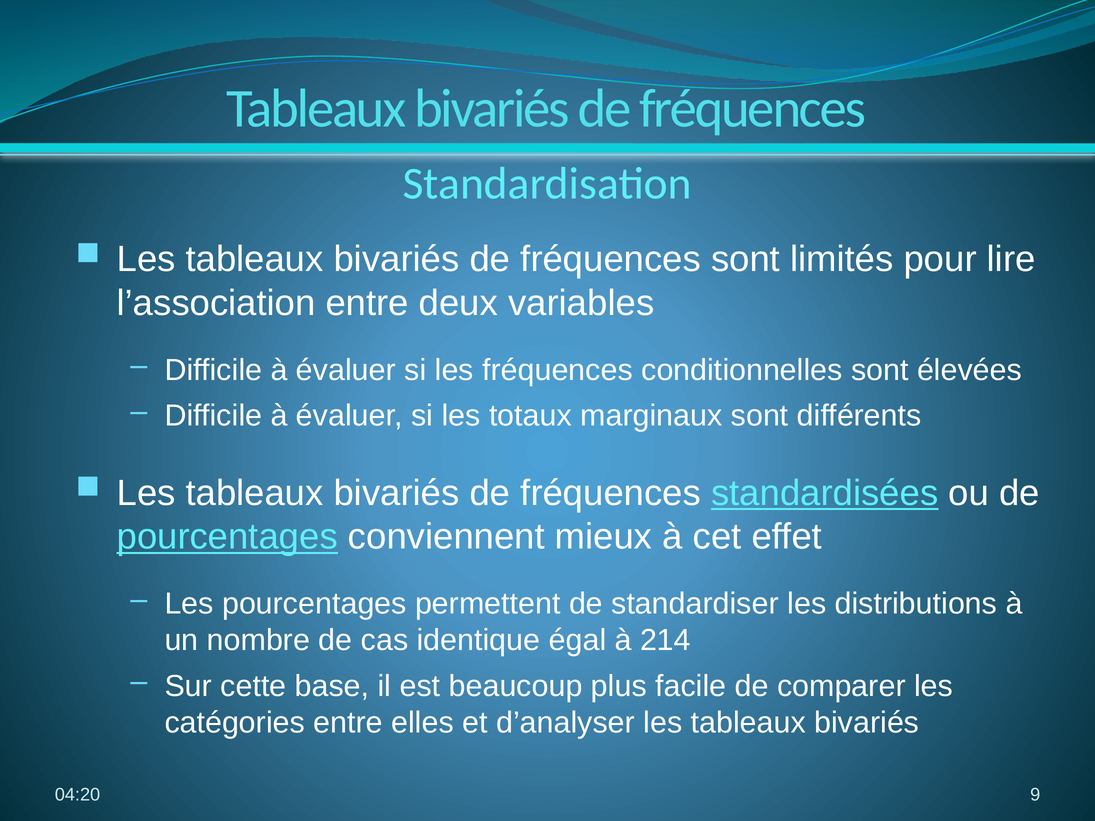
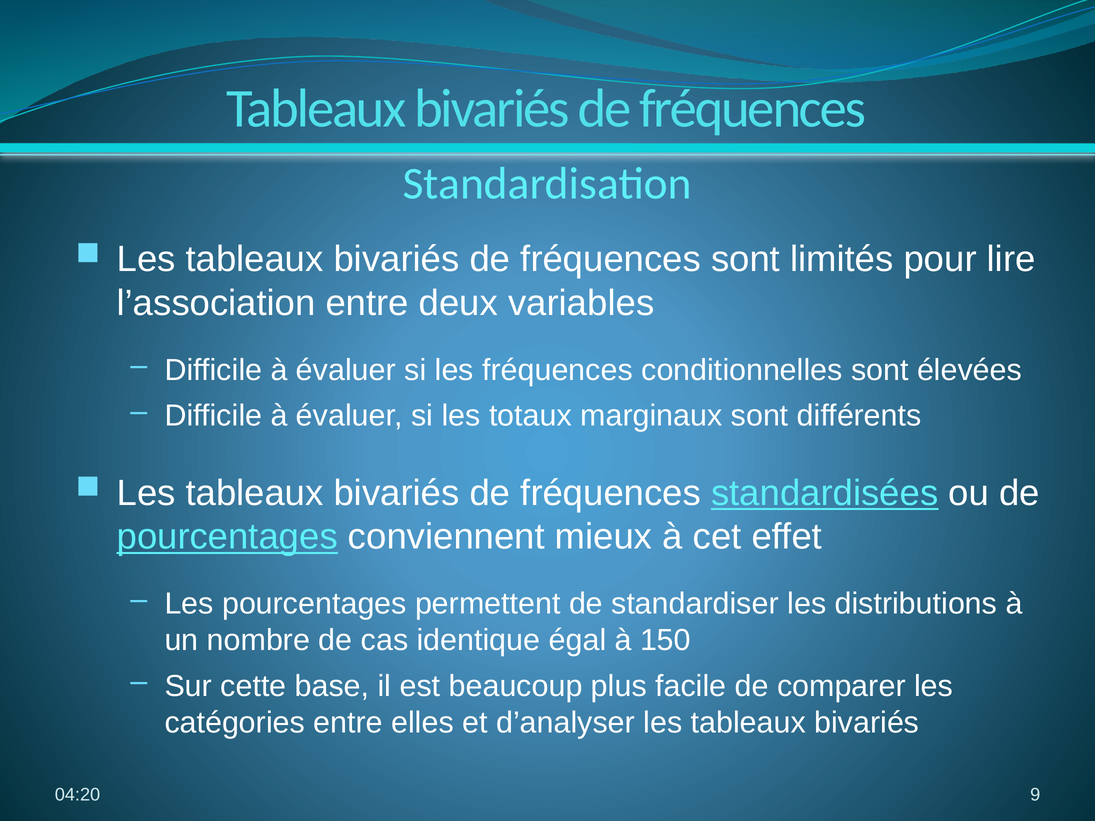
214: 214 -> 150 (665, 641)
